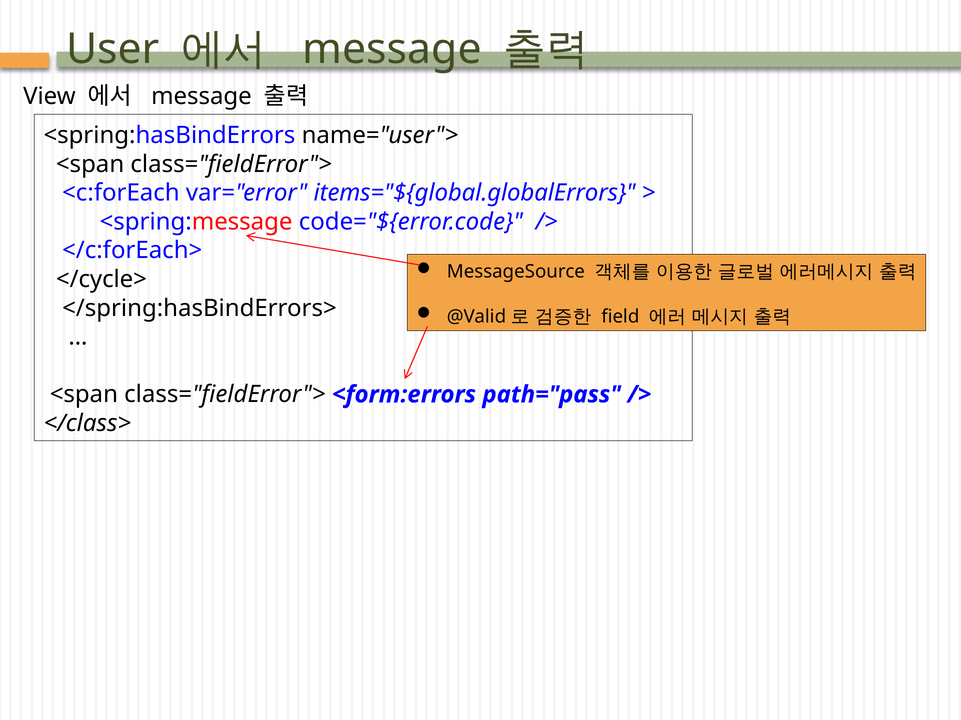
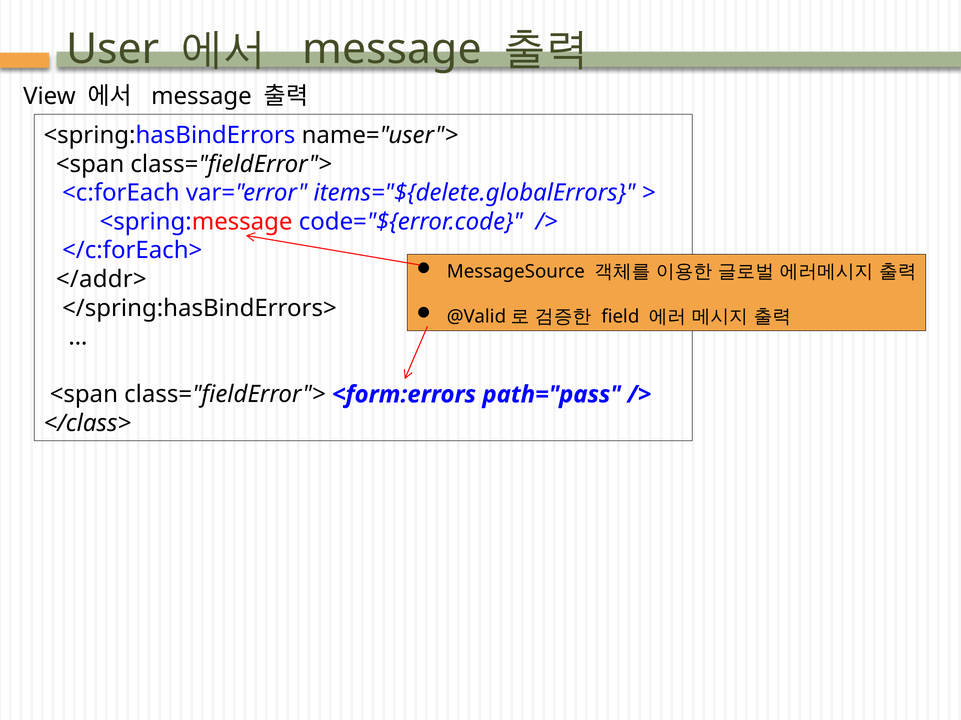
items="${global.globalErrors: items="${global.globalErrors -> items="${delete.globalErrors (475, 193)
</cycle>: </cycle> -> </addr> (101, 280)
